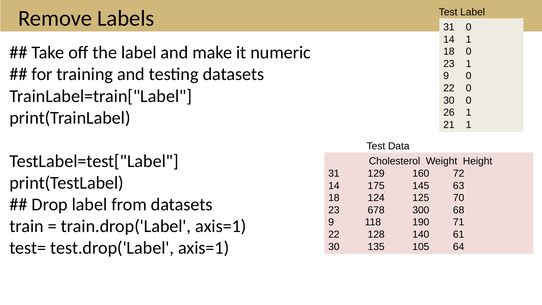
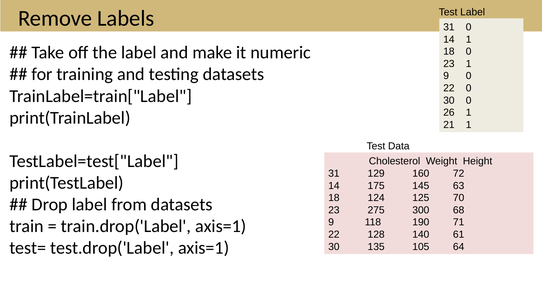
678: 678 -> 275 (376, 210)
